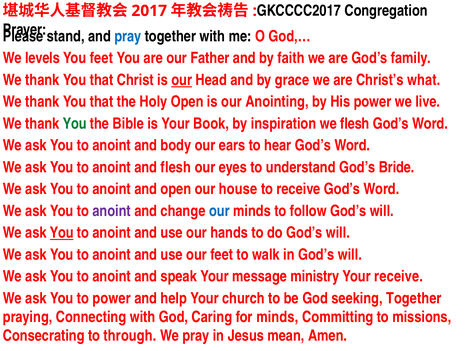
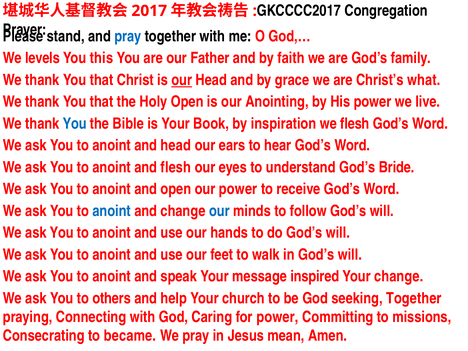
You feet: feet -> this (102, 58)
You colour: green -> blue (75, 124)
and body: body -> head (176, 146)
our house: house -> power (238, 189)
anoint colour: purple -> blue (112, 211)
You underline: present -> none (62, 233)
ministry: ministry -> inspired (315, 277)
Your receive: receive -> change (399, 277)
to power: power -> others (112, 298)
for minds: minds -> power (277, 317)
through: through -> became (130, 336)
